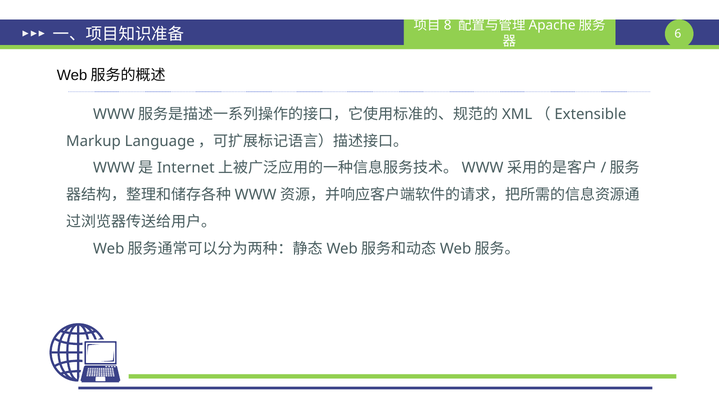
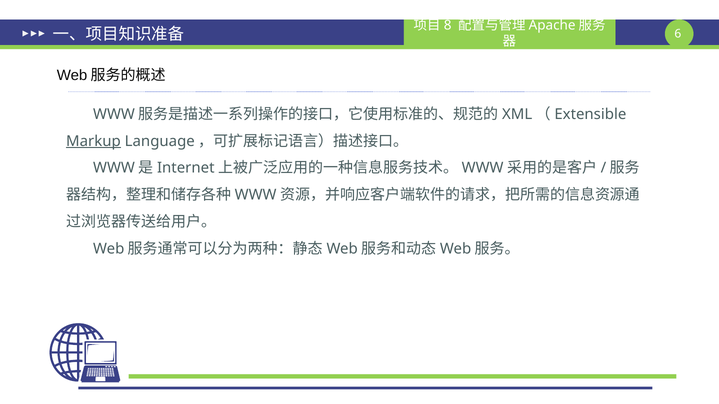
Markup underline: none -> present (93, 141)
